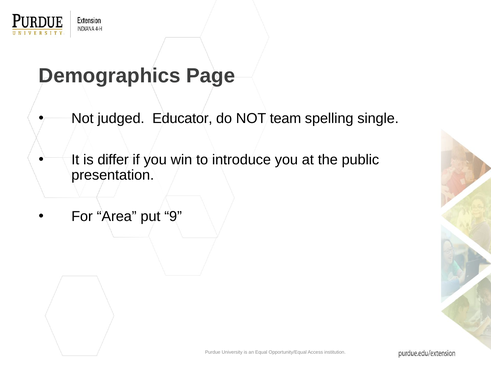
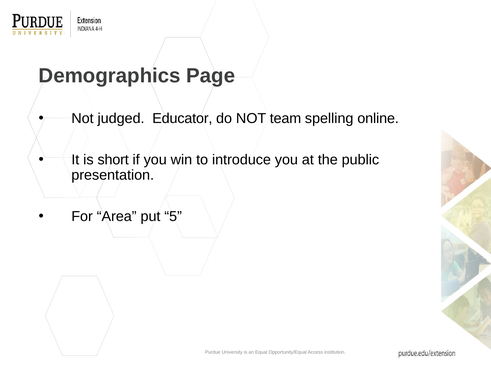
single: single -> online (378, 118)
differ: differ -> short (113, 159)
9: 9 -> 5 (173, 216)
